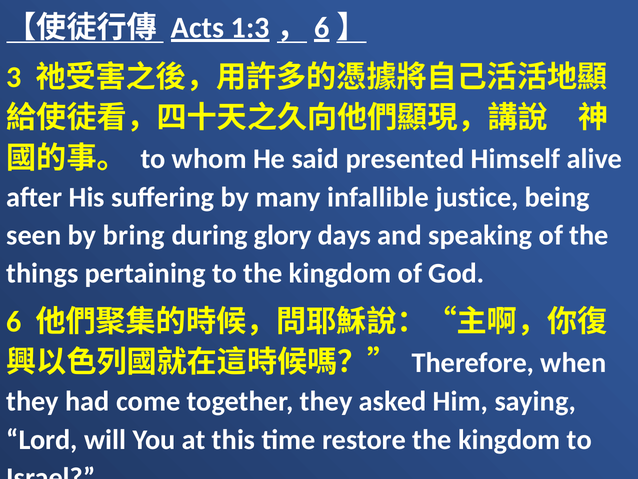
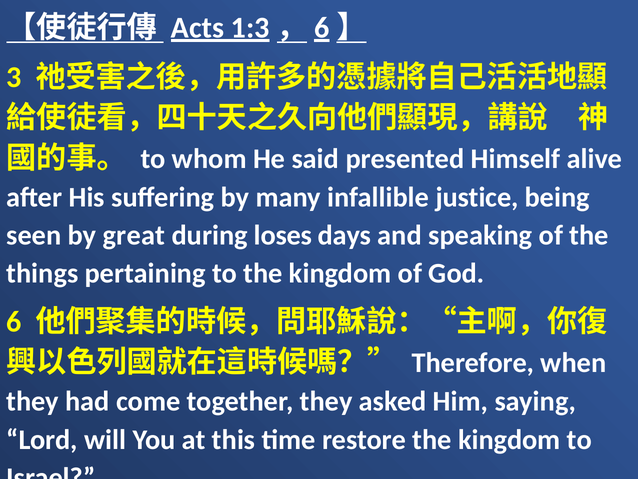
bring: bring -> great (134, 235)
glory: glory -> loses (283, 235)
